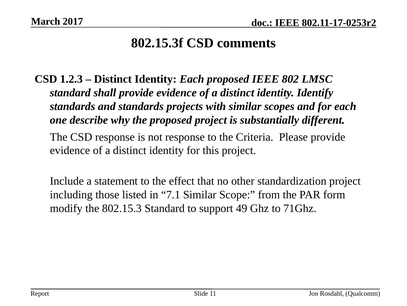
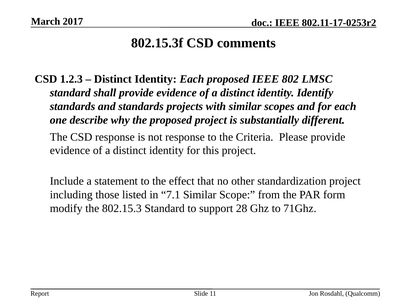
49: 49 -> 28 (242, 208)
